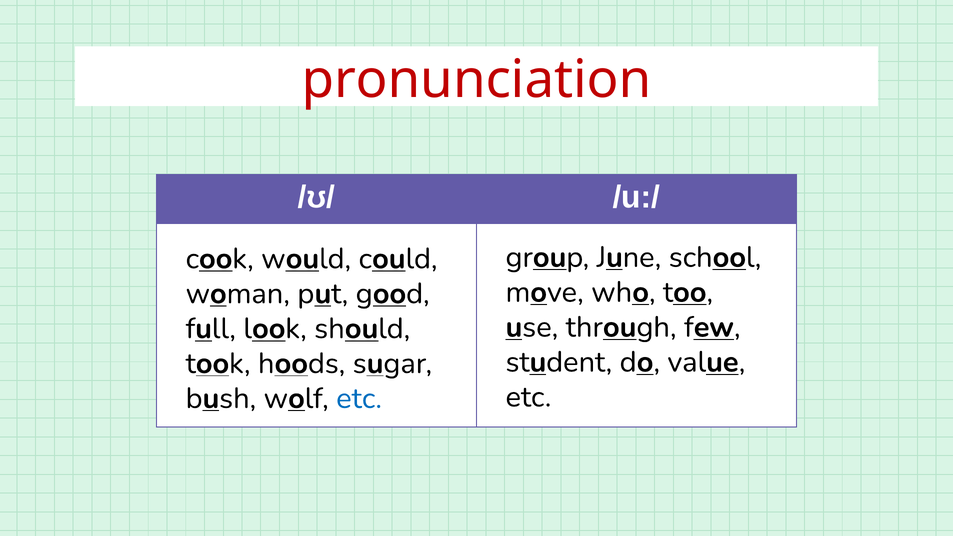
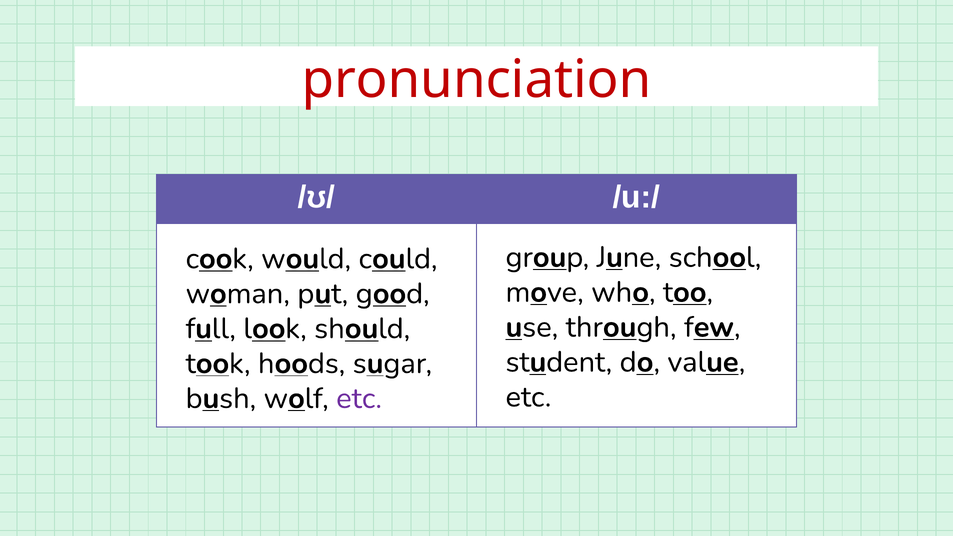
etc colour: blue -> purple (359, 398)
